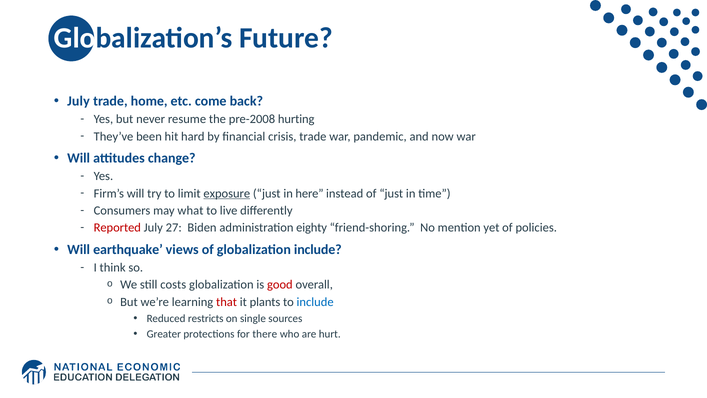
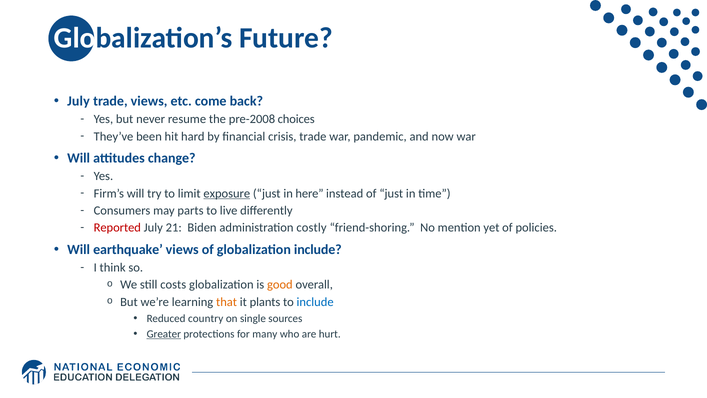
trade home: home -> views (149, 101)
hurting: hurting -> choices (296, 119)
what: what -> parts (191, 210)
27: 27 -> 21 (174, 228)
eighty: eighty -> costly (311, 228)
good colour: red -> orange (280, 285)
that colour: red -> orange (227, 302)
restricts: restricts -> country (206, 318)
Greater underline: none -> present (164, 334)
there: there -> many (265, 334)
